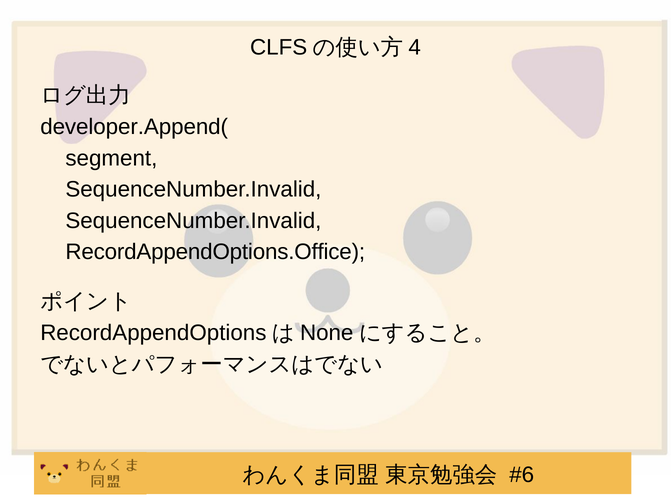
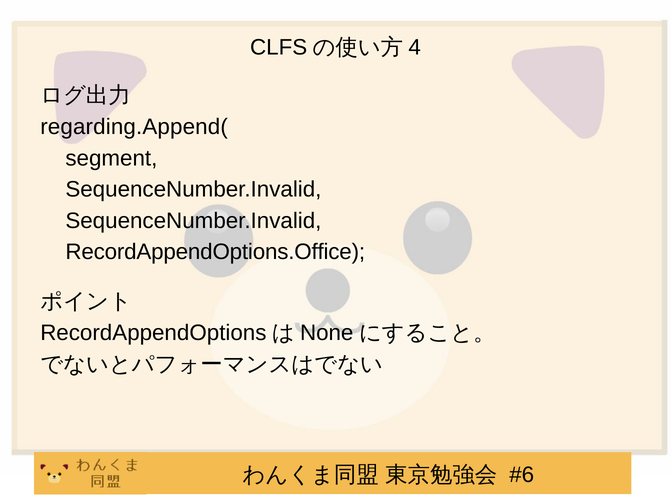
developer.Append(: developer.Append( -> regarding.Append( (134, 127)
